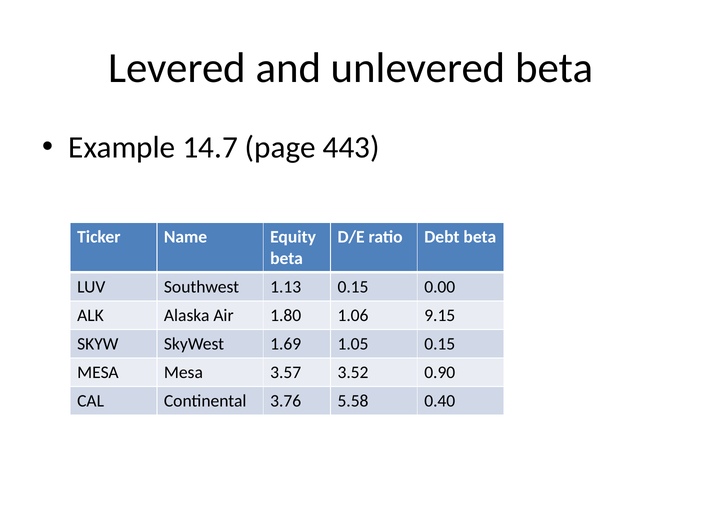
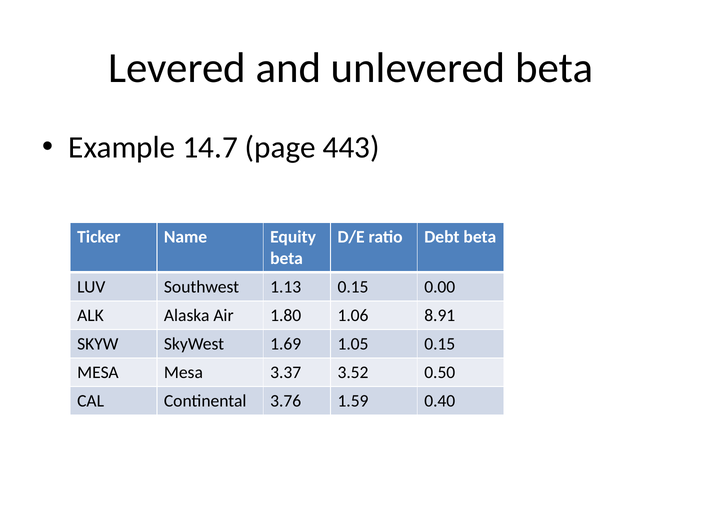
9.15: 9.15 -> 8.91 (440, 315)
3.57: 3.57 -> 3.37 (286, 372)
0.90: 0.90 -> 0.50 (440, 372)
5.58: 5.58 -> 1.59 (353, 400)
